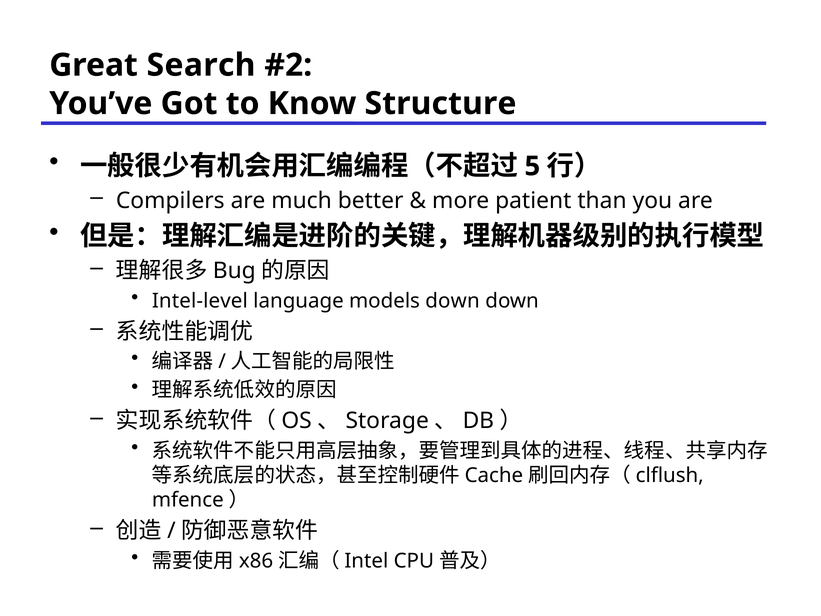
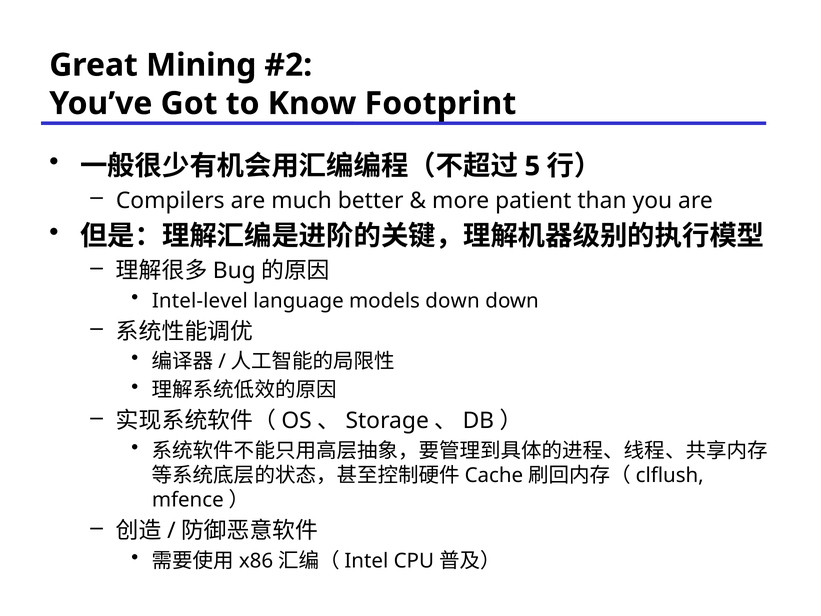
Search: Search -> Mining (201, 65)
Structure: Structure -> Footprint (440, 103)
